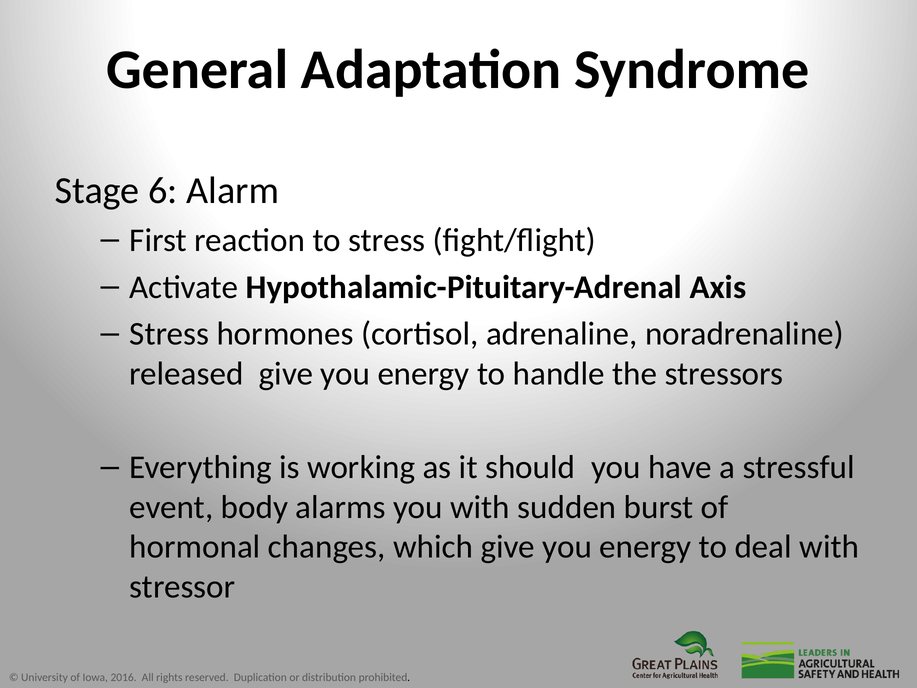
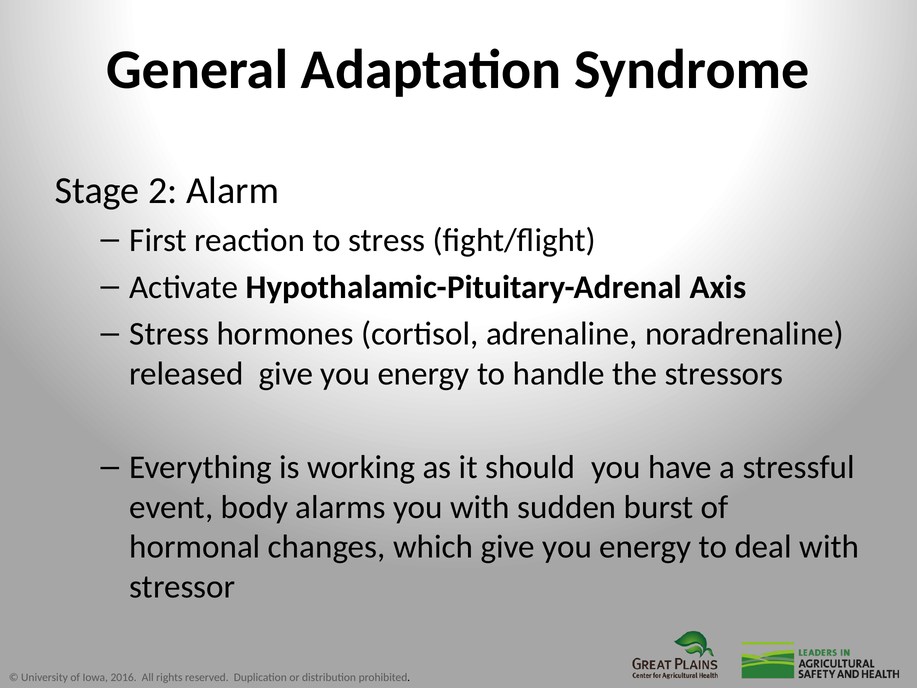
6: 6 -> 2 (163, 191)
